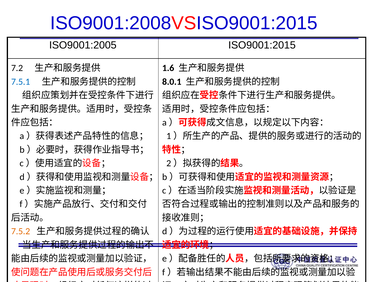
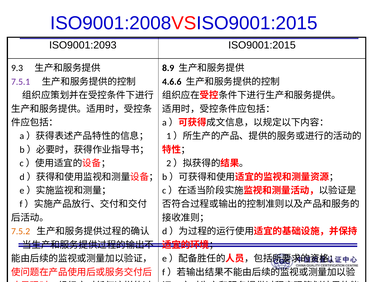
ISO9001:2005: ISO9001:2005 -> ISO9001:2093 (83, 45)
7.2: 7.2 -> 9.3 (17, 68)
1.6: 1.6 -> 8.9 (168, 68)
7.5.1 colour: blue -> purple (21, 82)
8.0.1: 8.0.1 -> 4.6.6 (172, 82)
